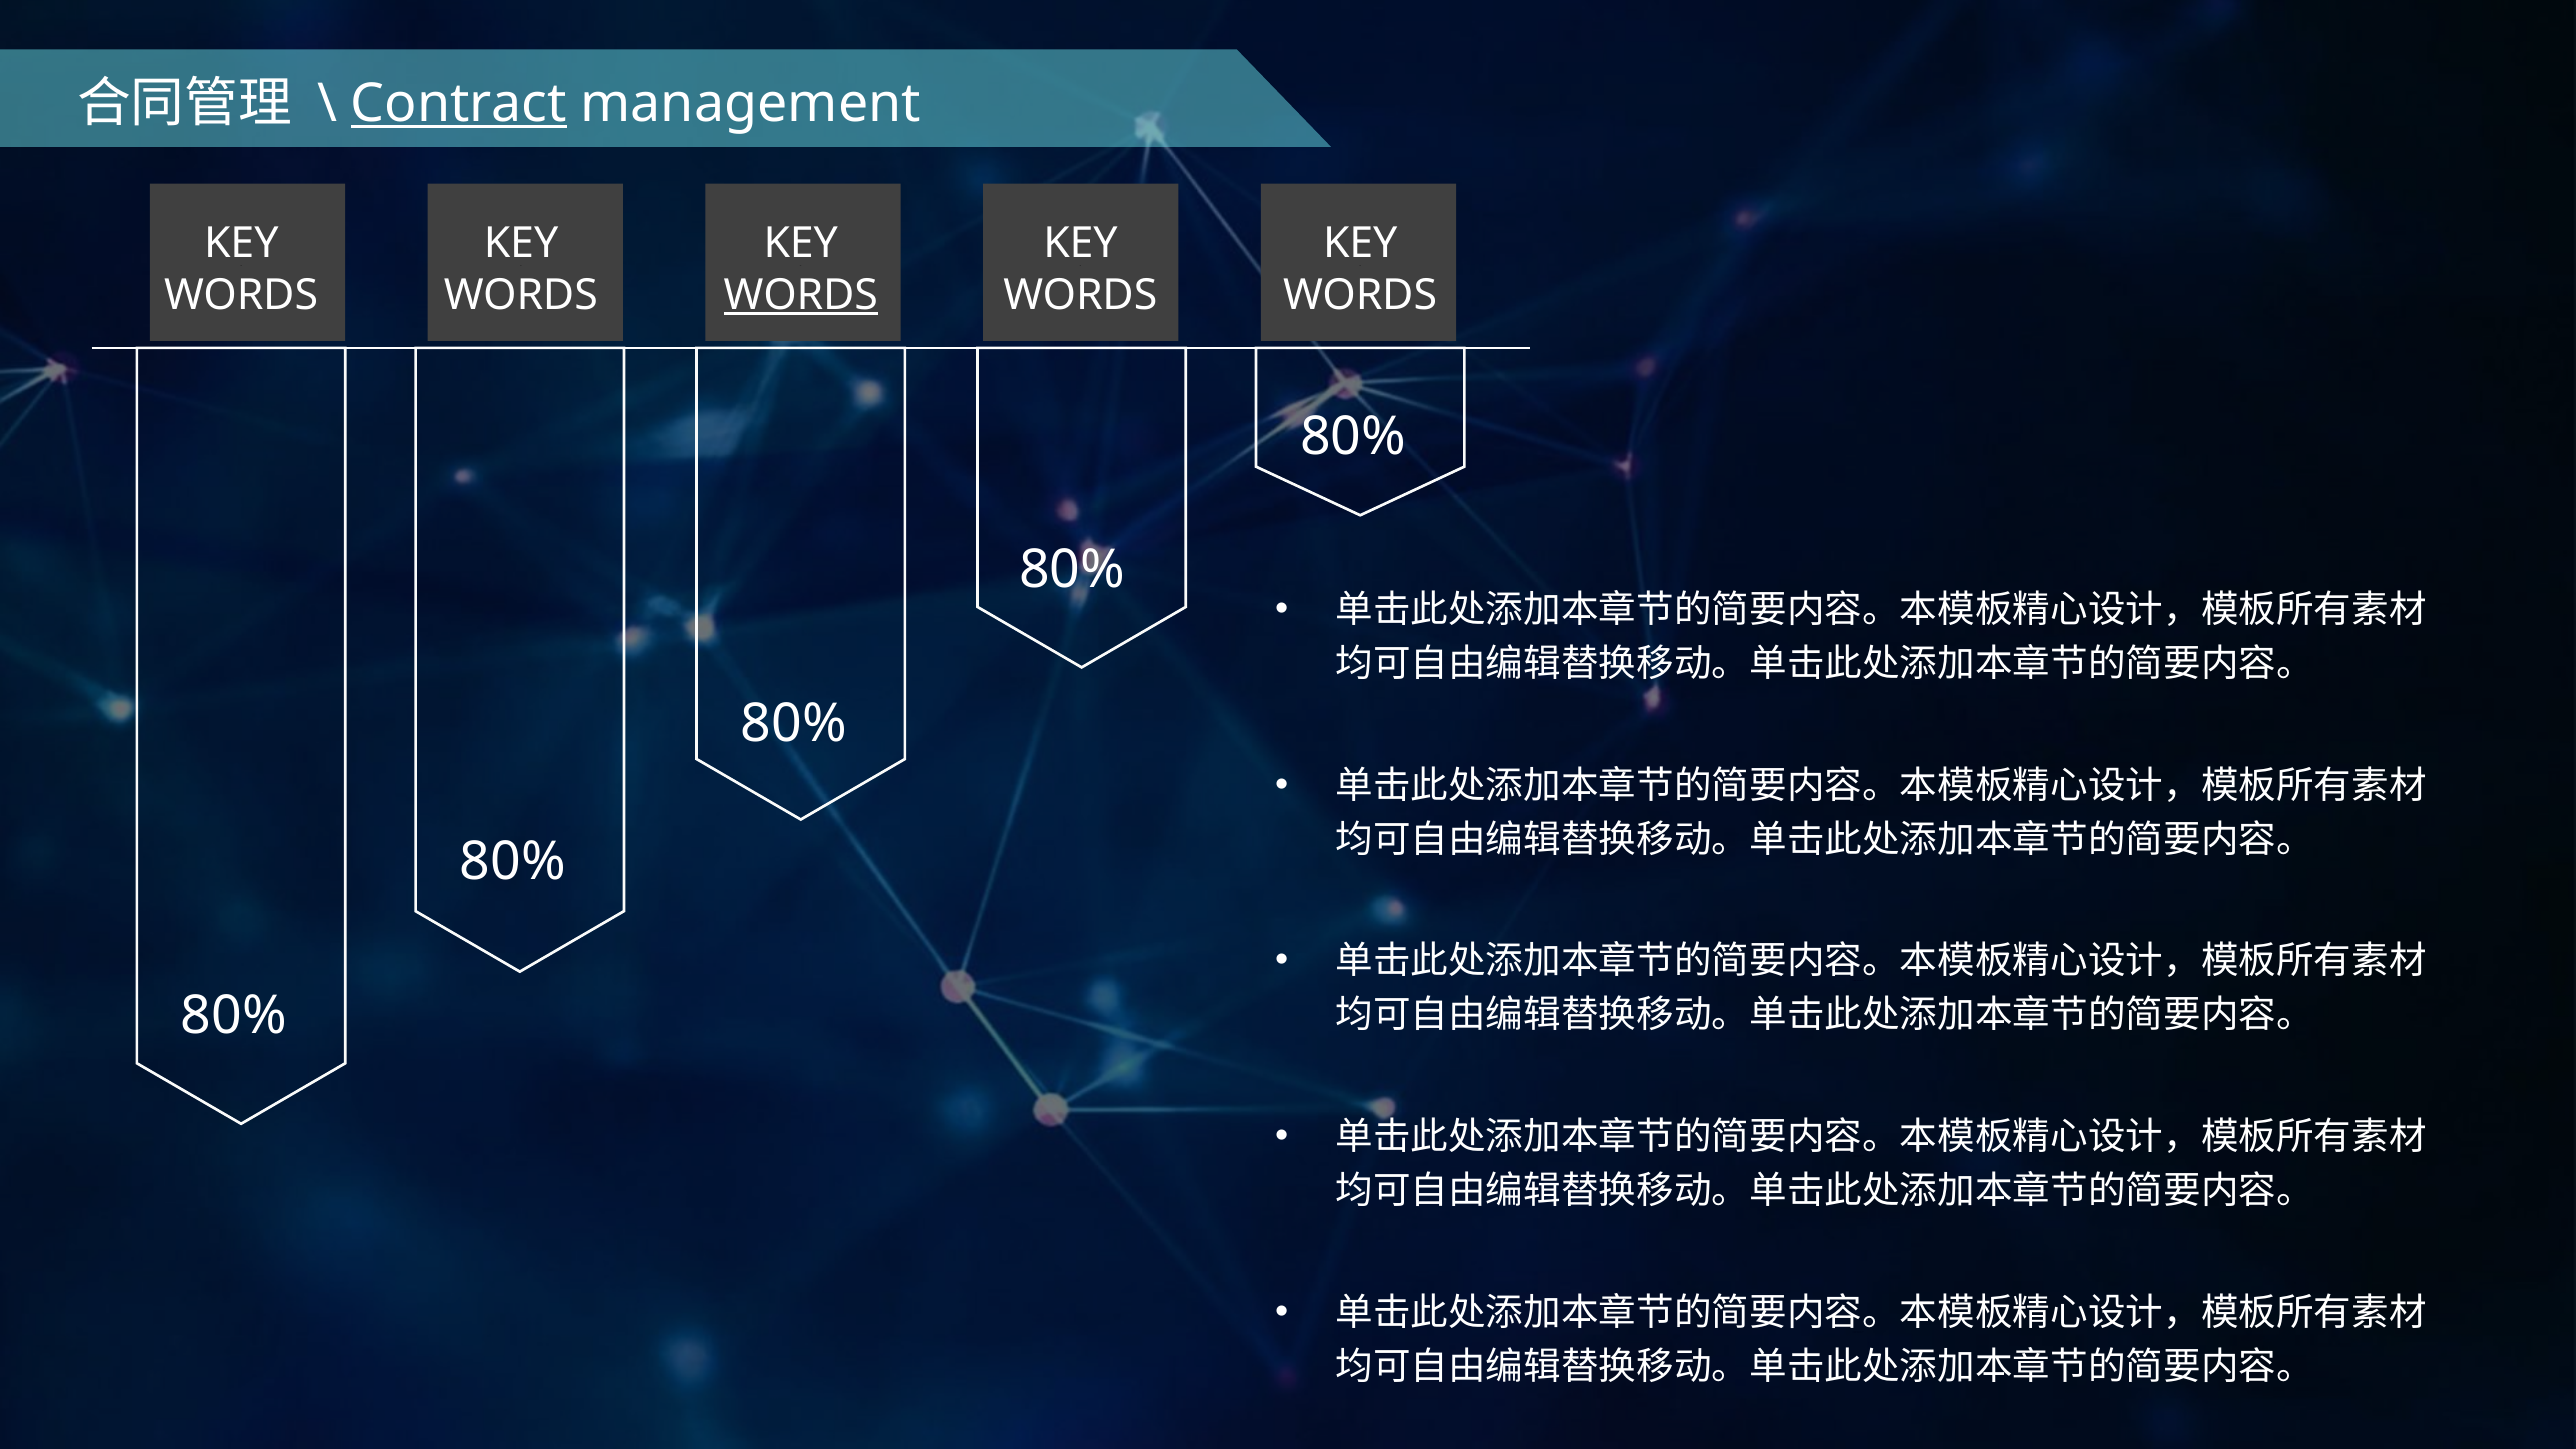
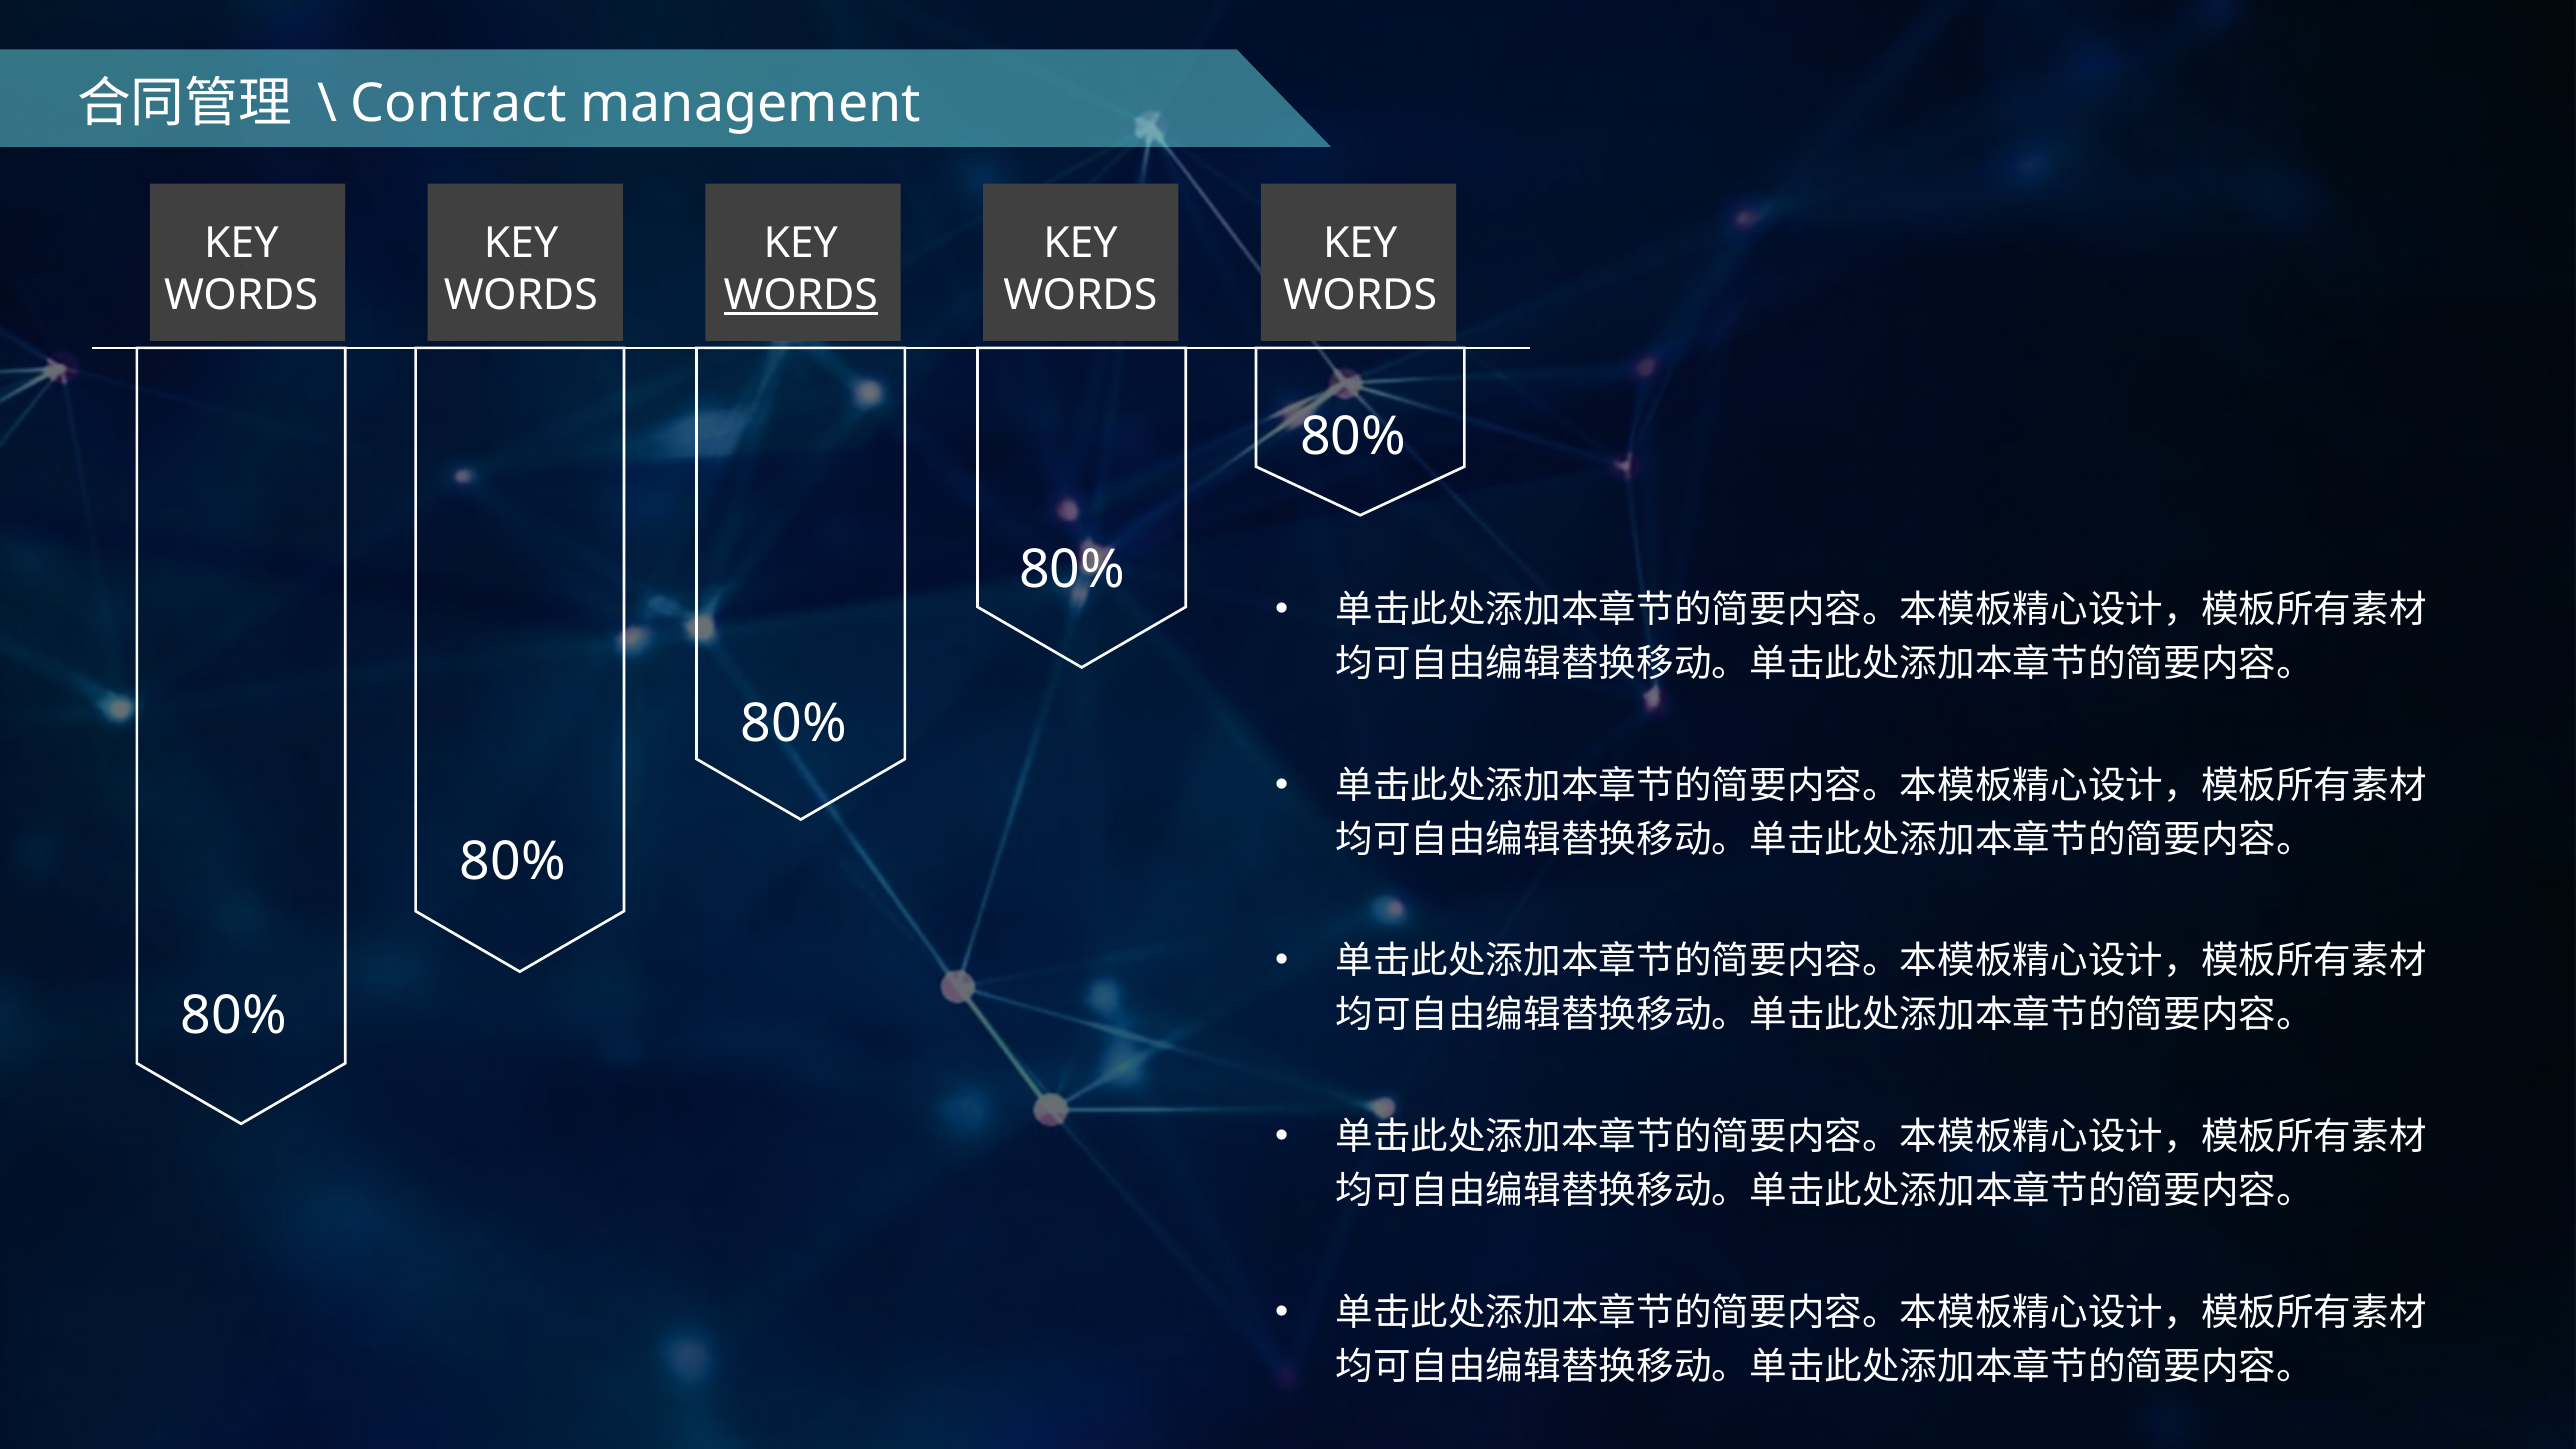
Contract underline: present -> none (459, 104)
